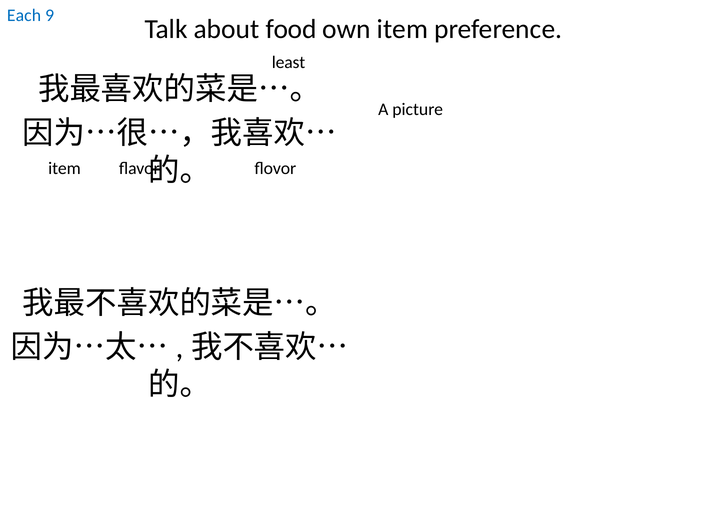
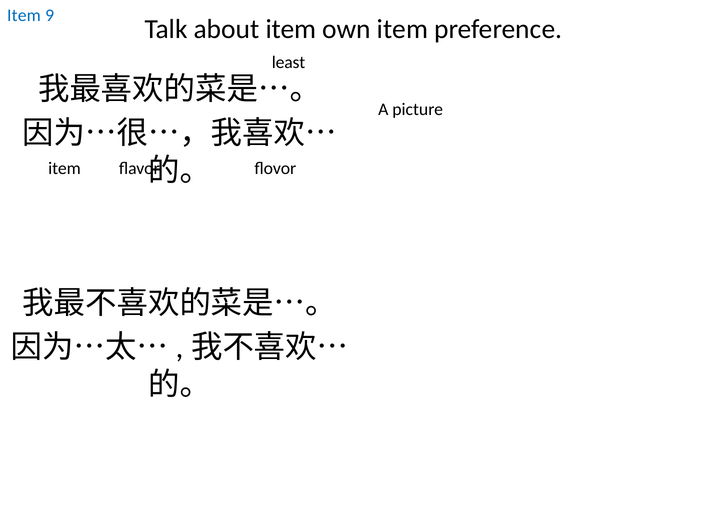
Each: Each -> Item (24, 15)
about food: food -> item (291, 29)
